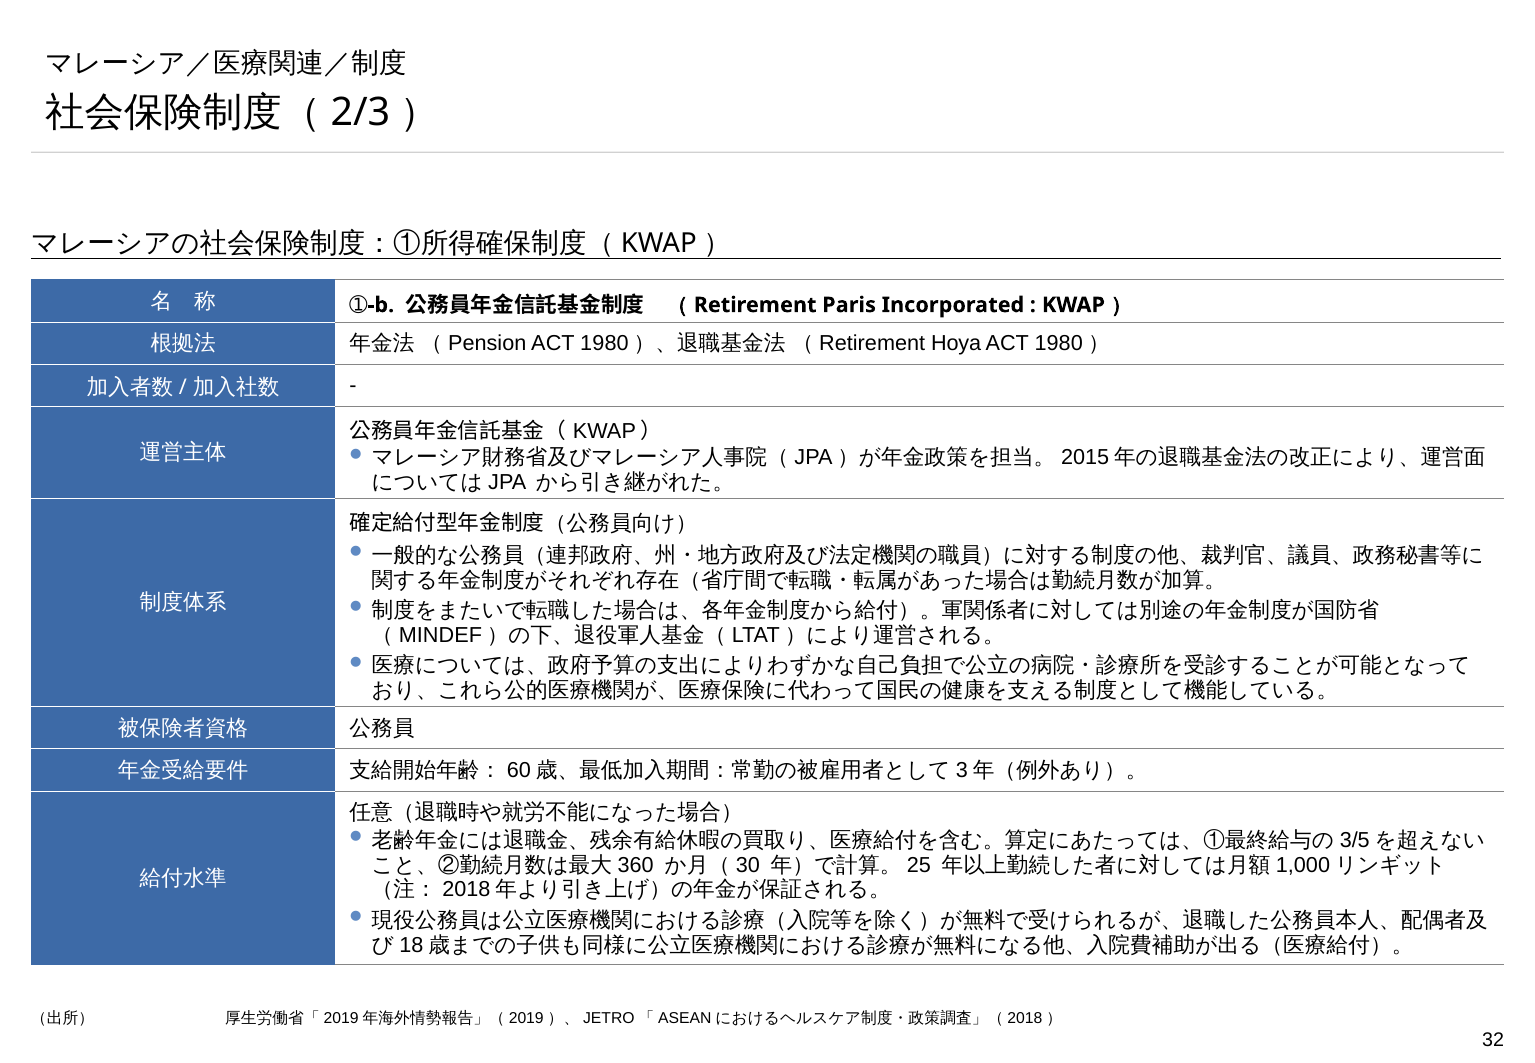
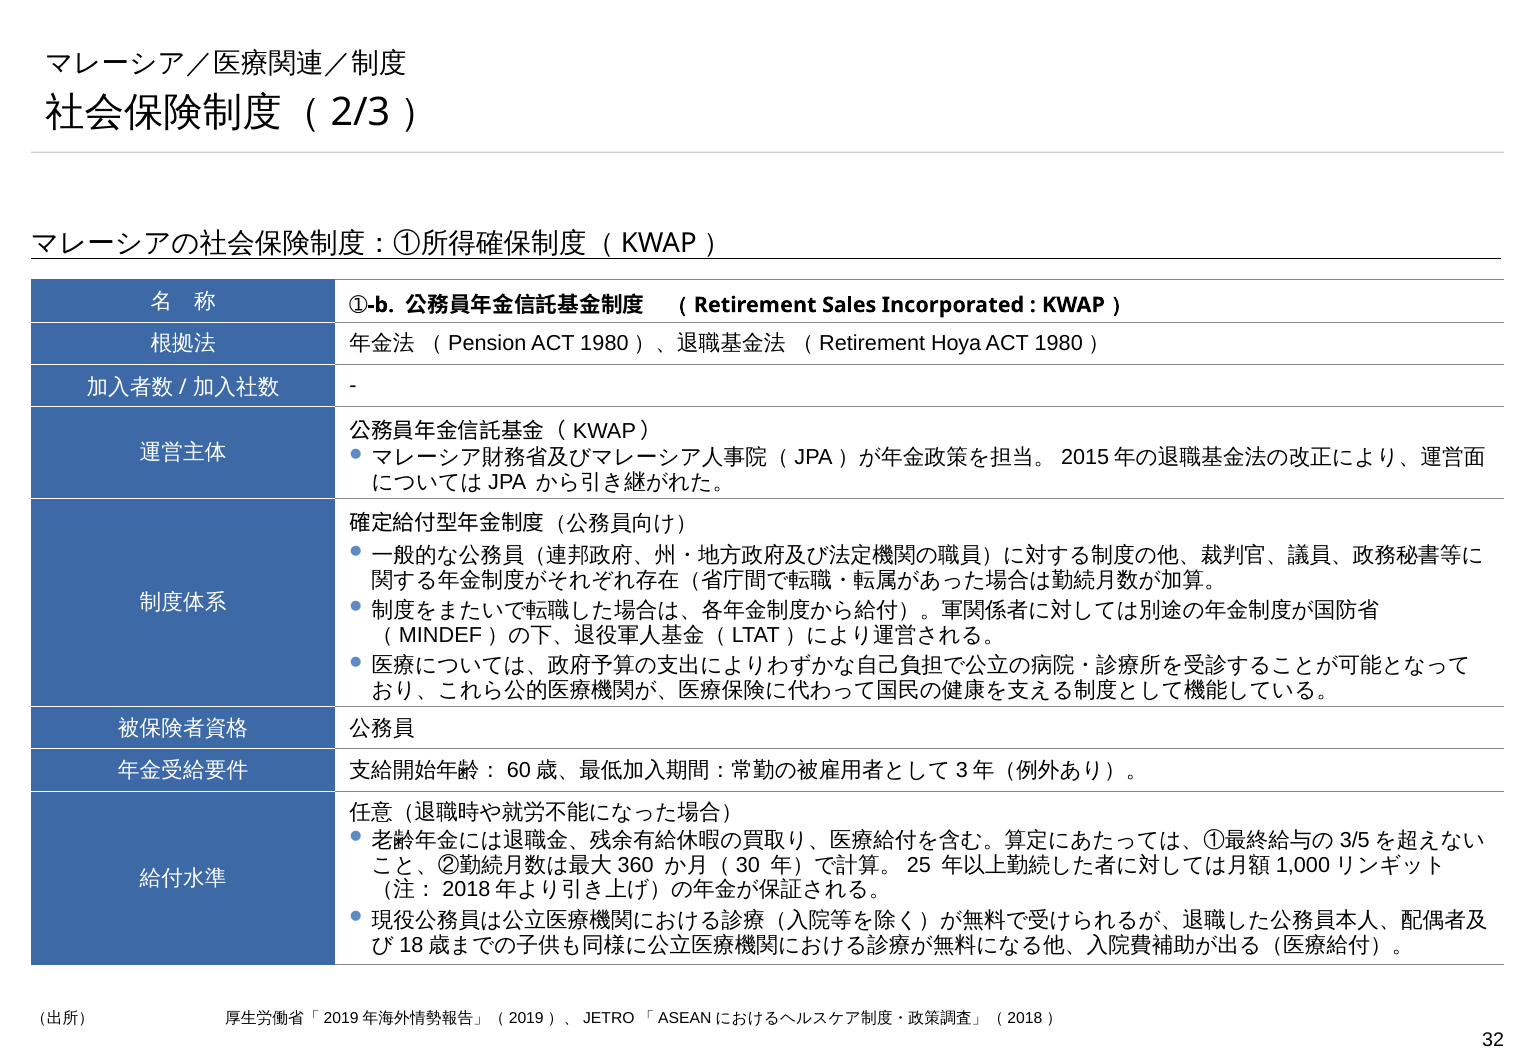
Paris: Paris -> Sales (849, 305)
